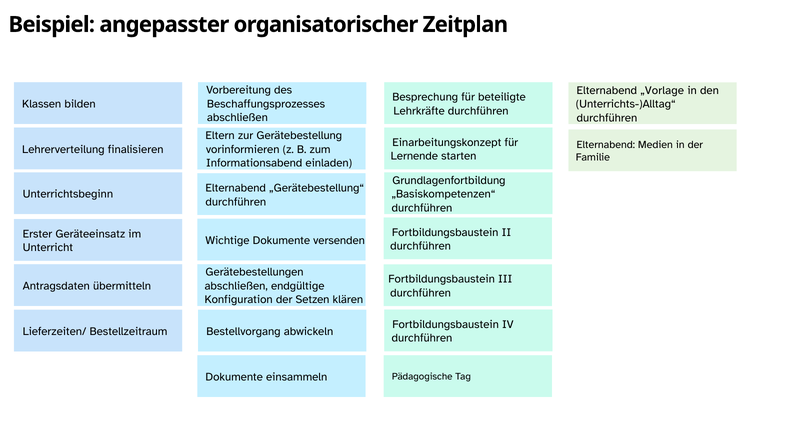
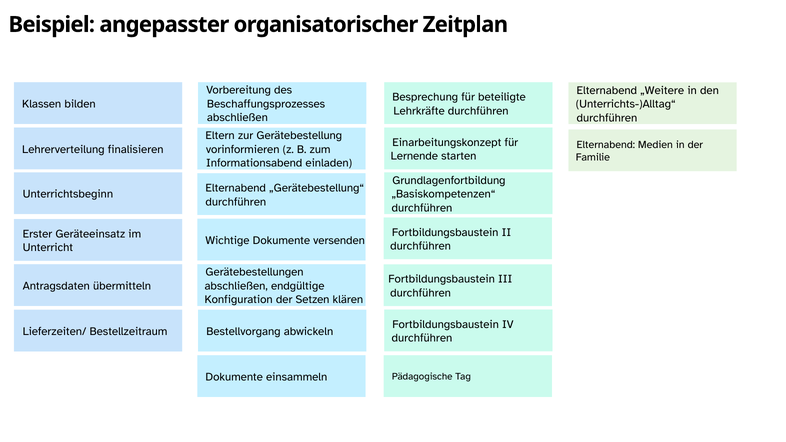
„Vorlage: „Vorlage -> „Weitere (662, 90)
